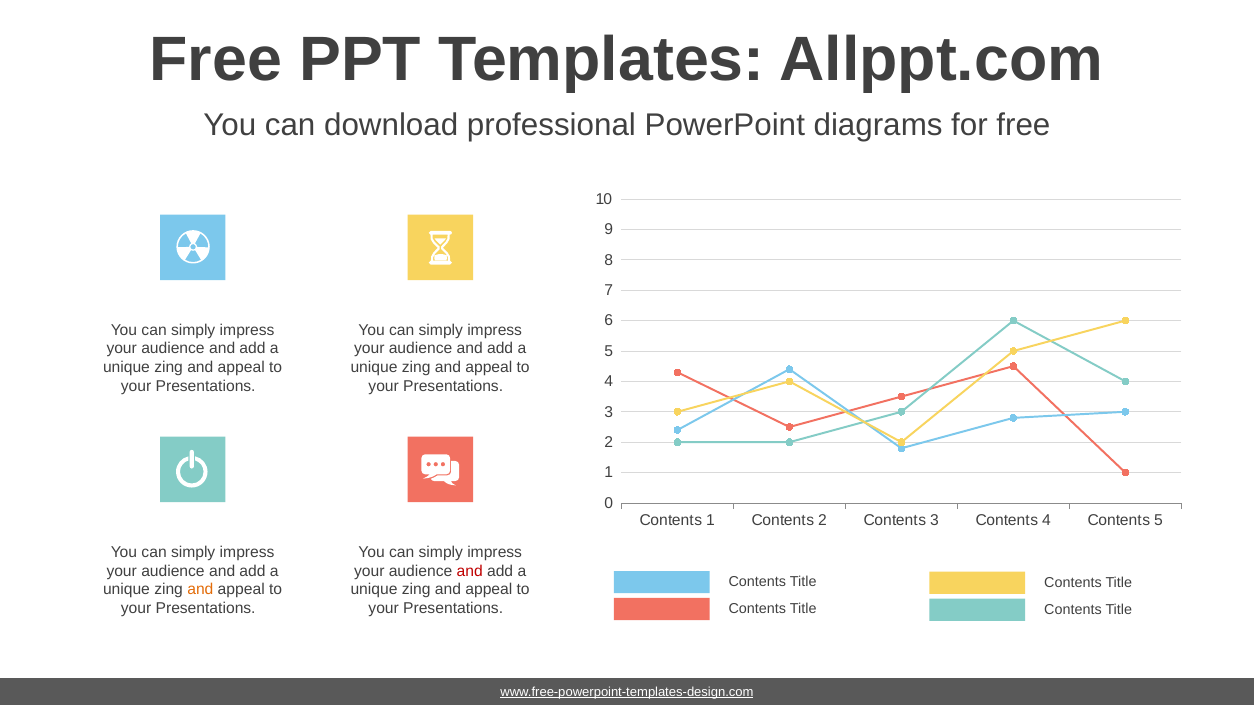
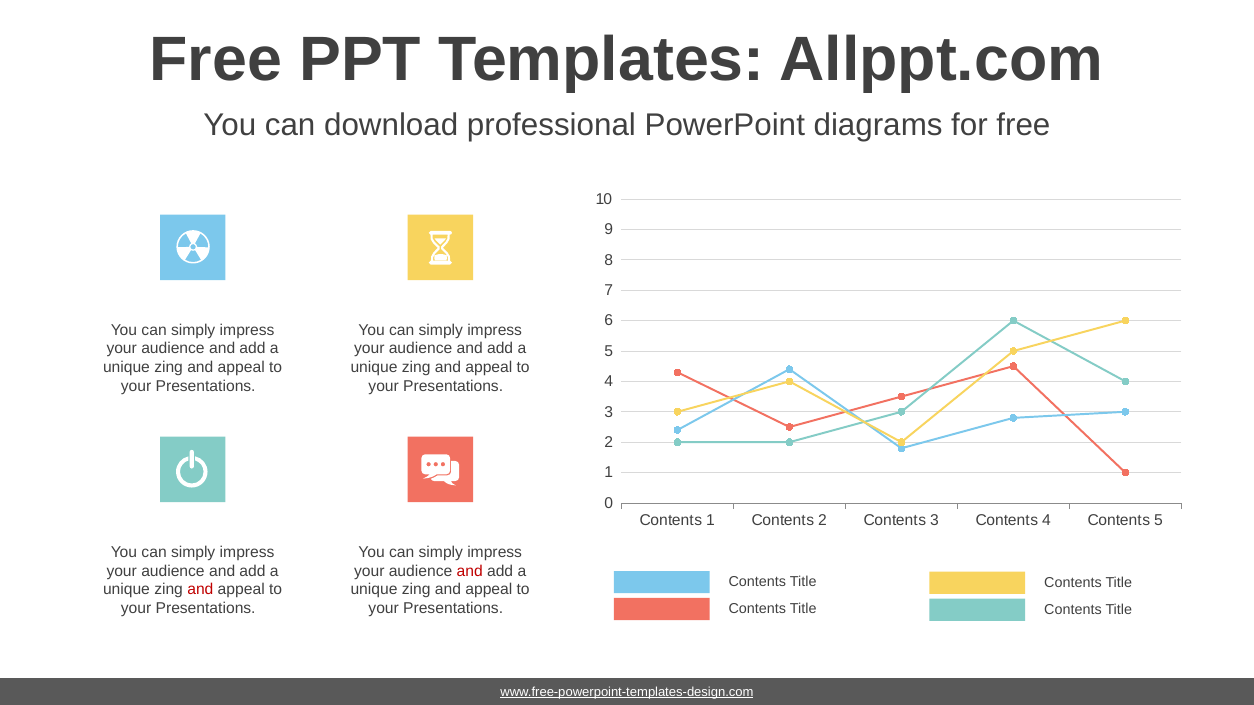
and colour: orange -> red (200, 590)
